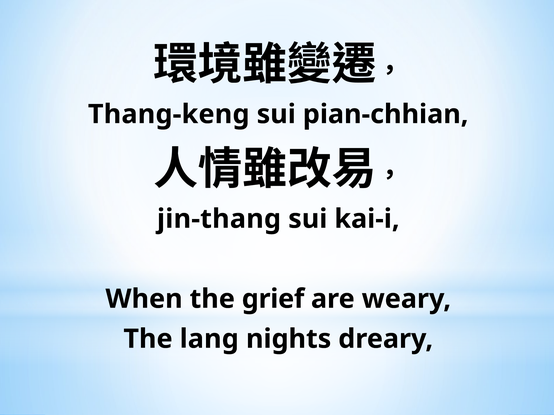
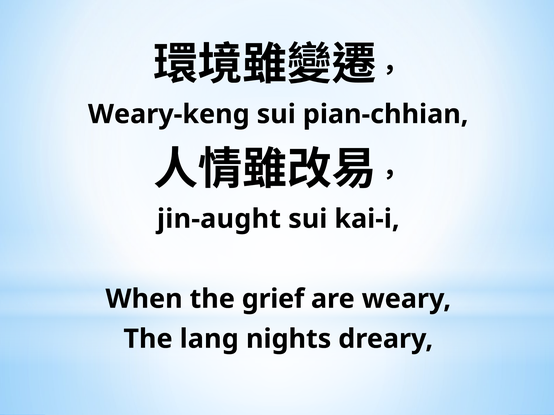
Thang-keng: Thang-keng -> Weary-keng (169, 114)
jin-thang: jin-thang -> jin-aught (219, 219)
